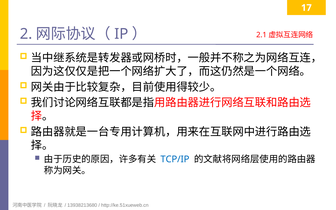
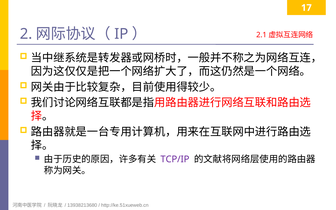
TCP/IP colour: blue -> purple (175, 159)
